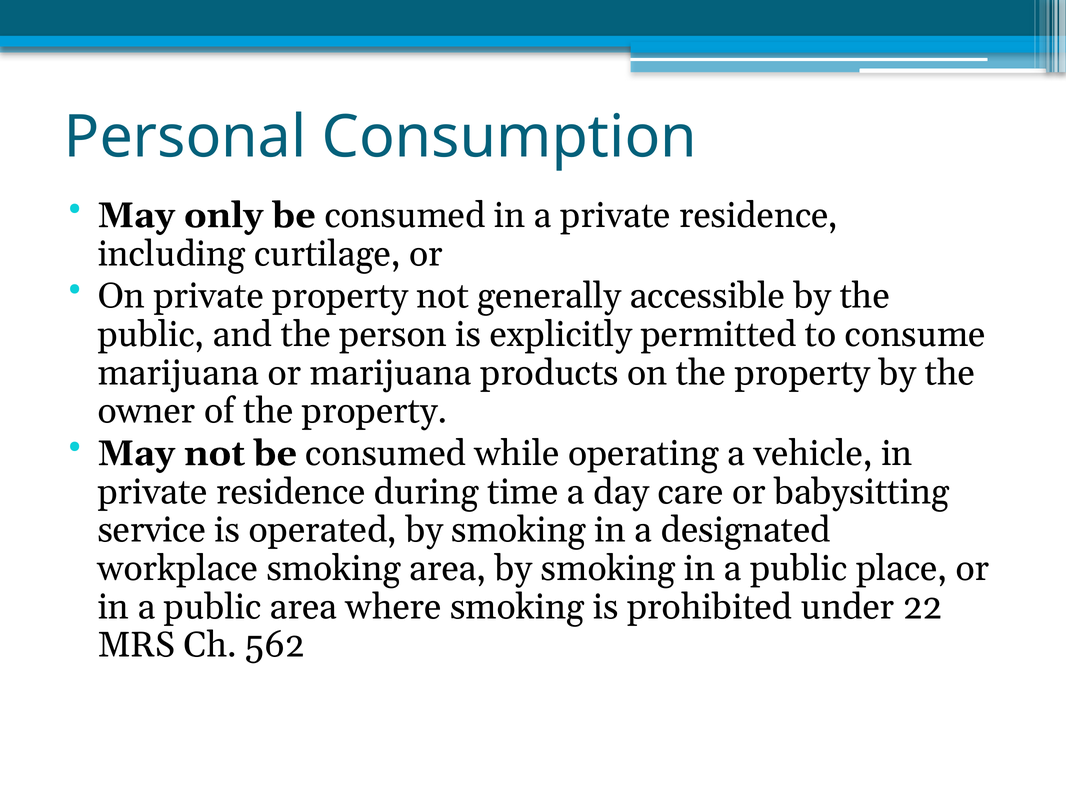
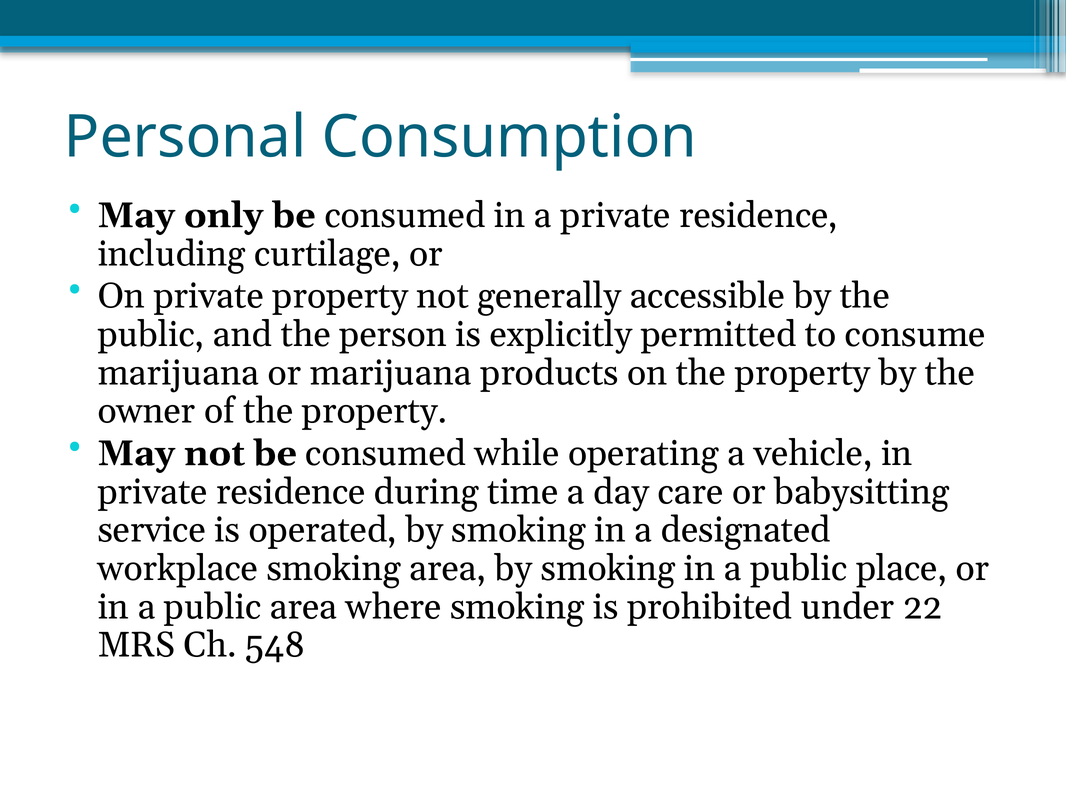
562: 562 -> 548 (275, 646)
